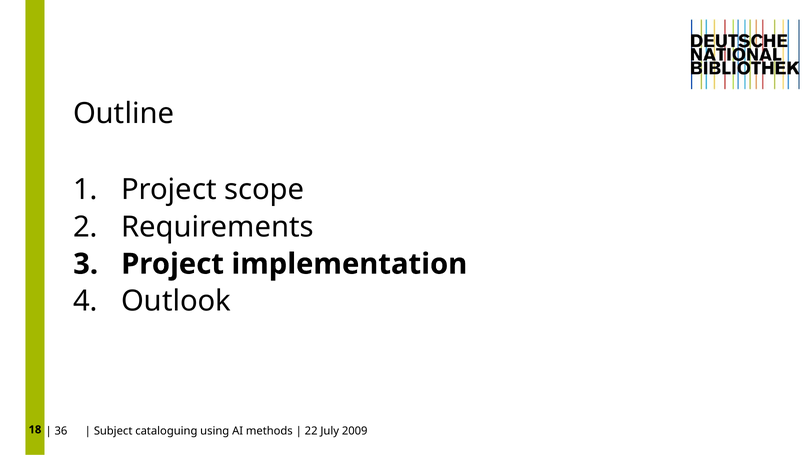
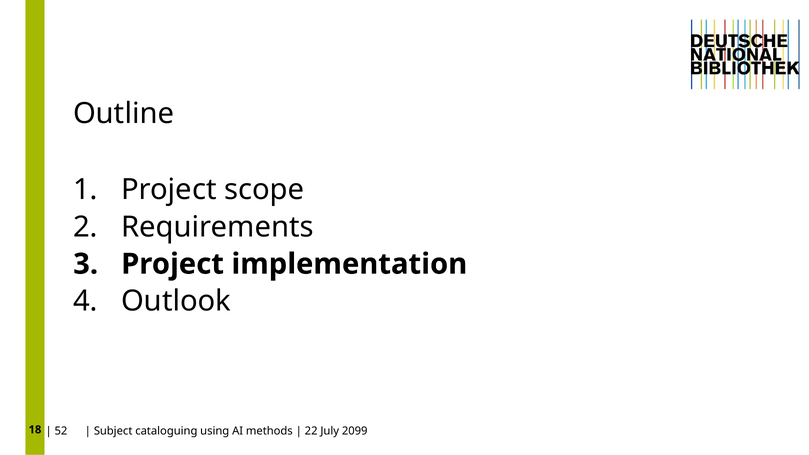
36: 36 -> 52 (61, 431)
2009: 2009 -> 2099 (355, 431)
